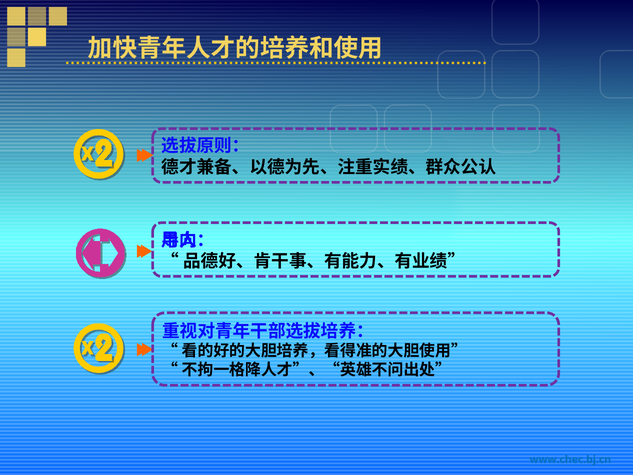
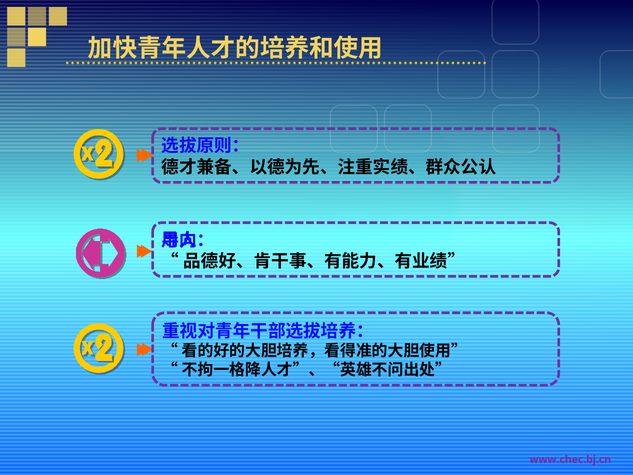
www.chec.bj.cn colour: blue -> purple (570, 459)
